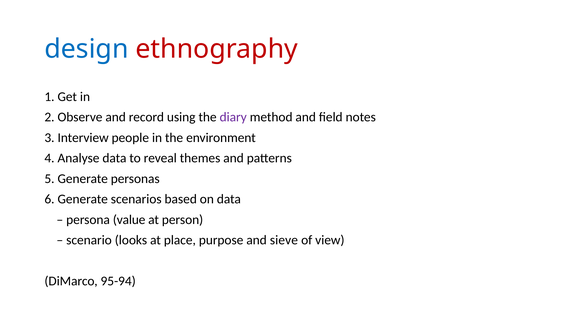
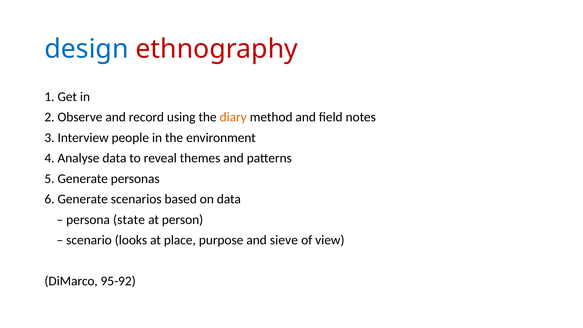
diary colour: purple -> orange (233, 117)
value: value -> state (129, 220)
95-94: 95-94 -> 95-92 (118, 281)
